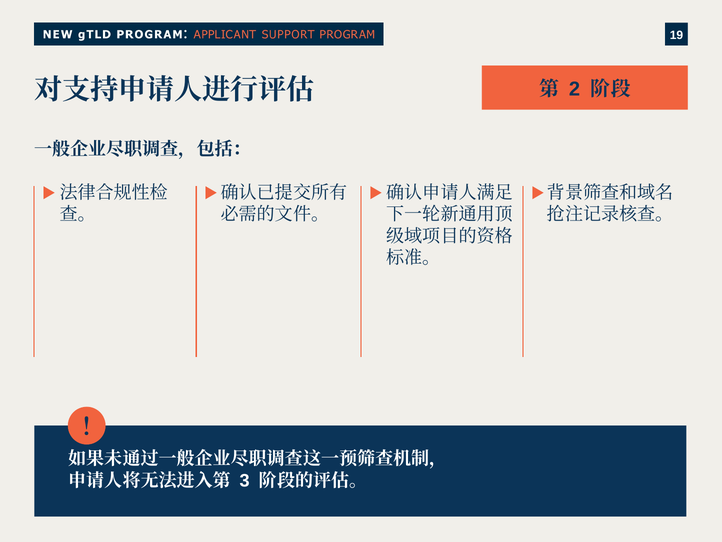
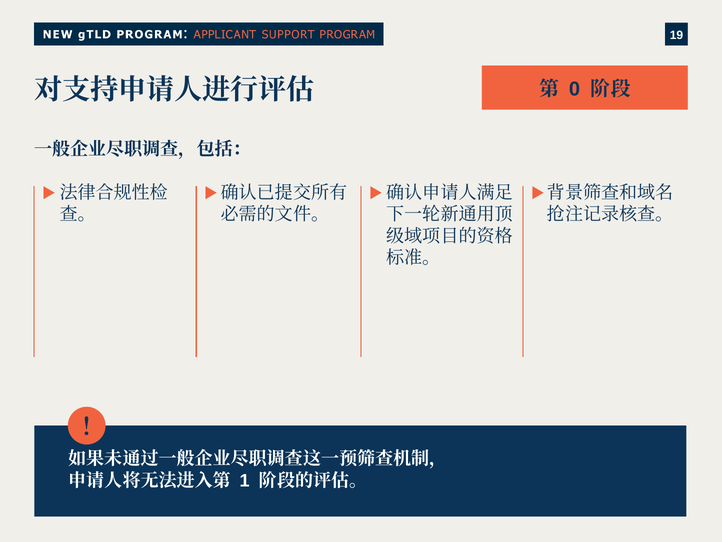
2: 2 -> 0 (574, 89)
3: 3 -> 1 (245, 480)
